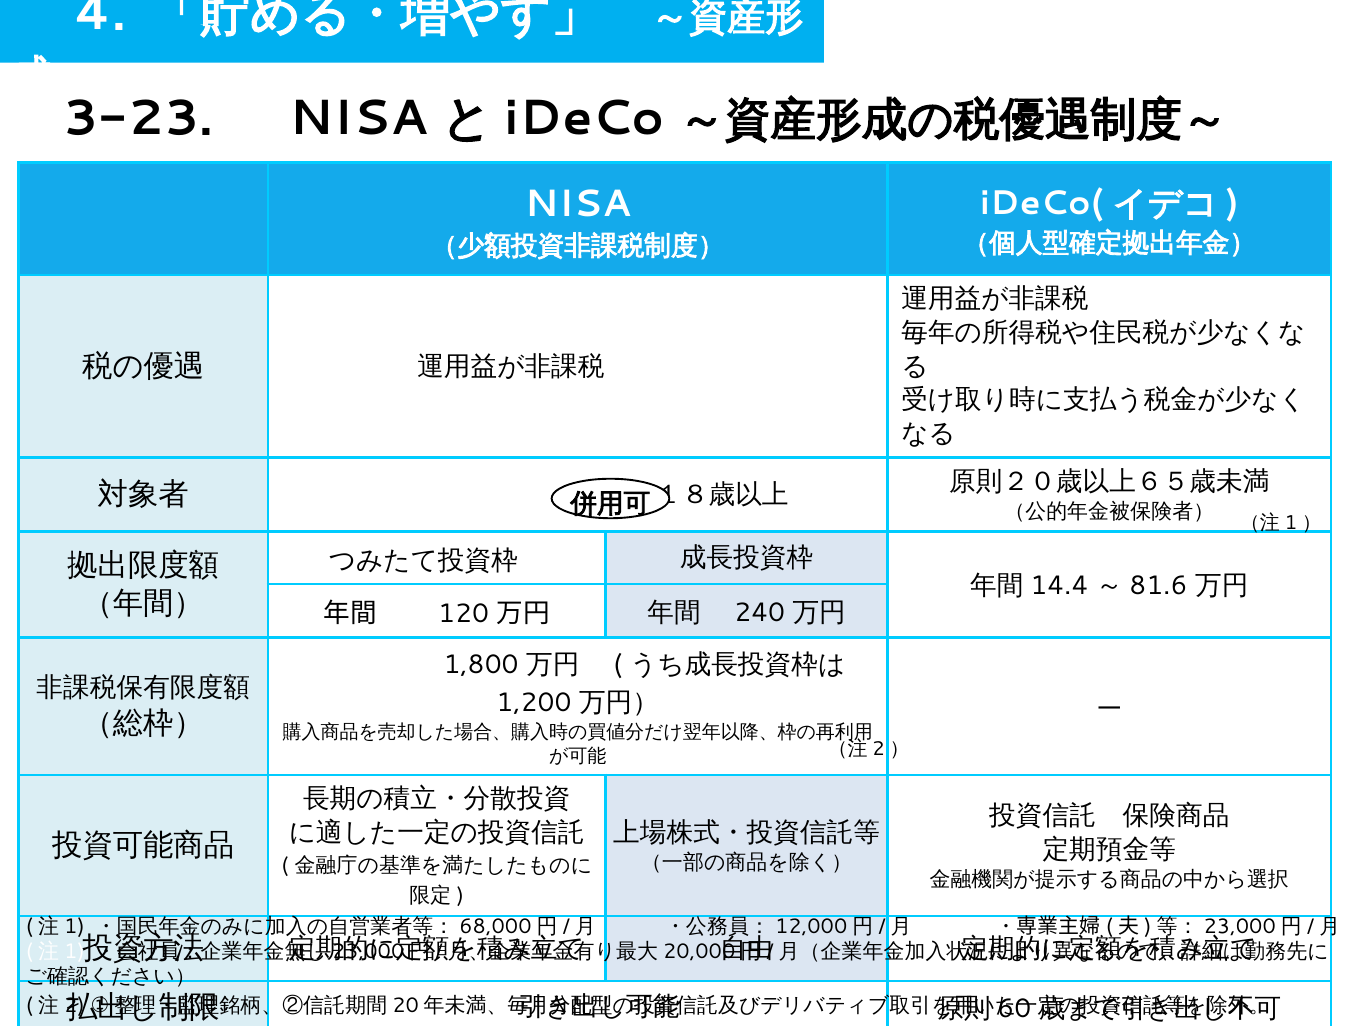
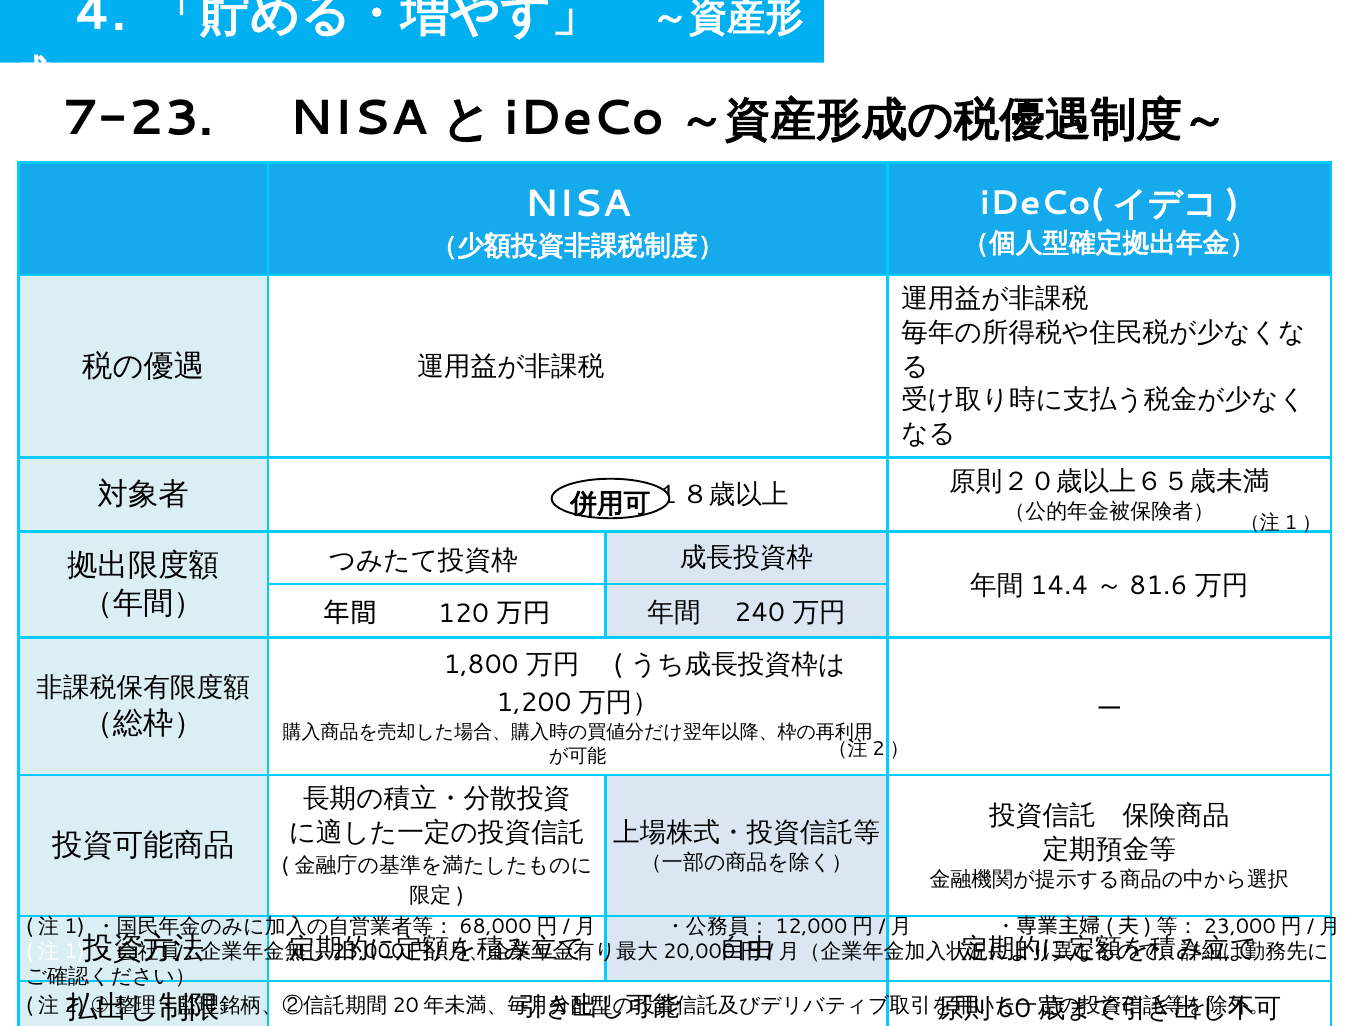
3-23: 3-23 -> 7-23 (138, 119)
